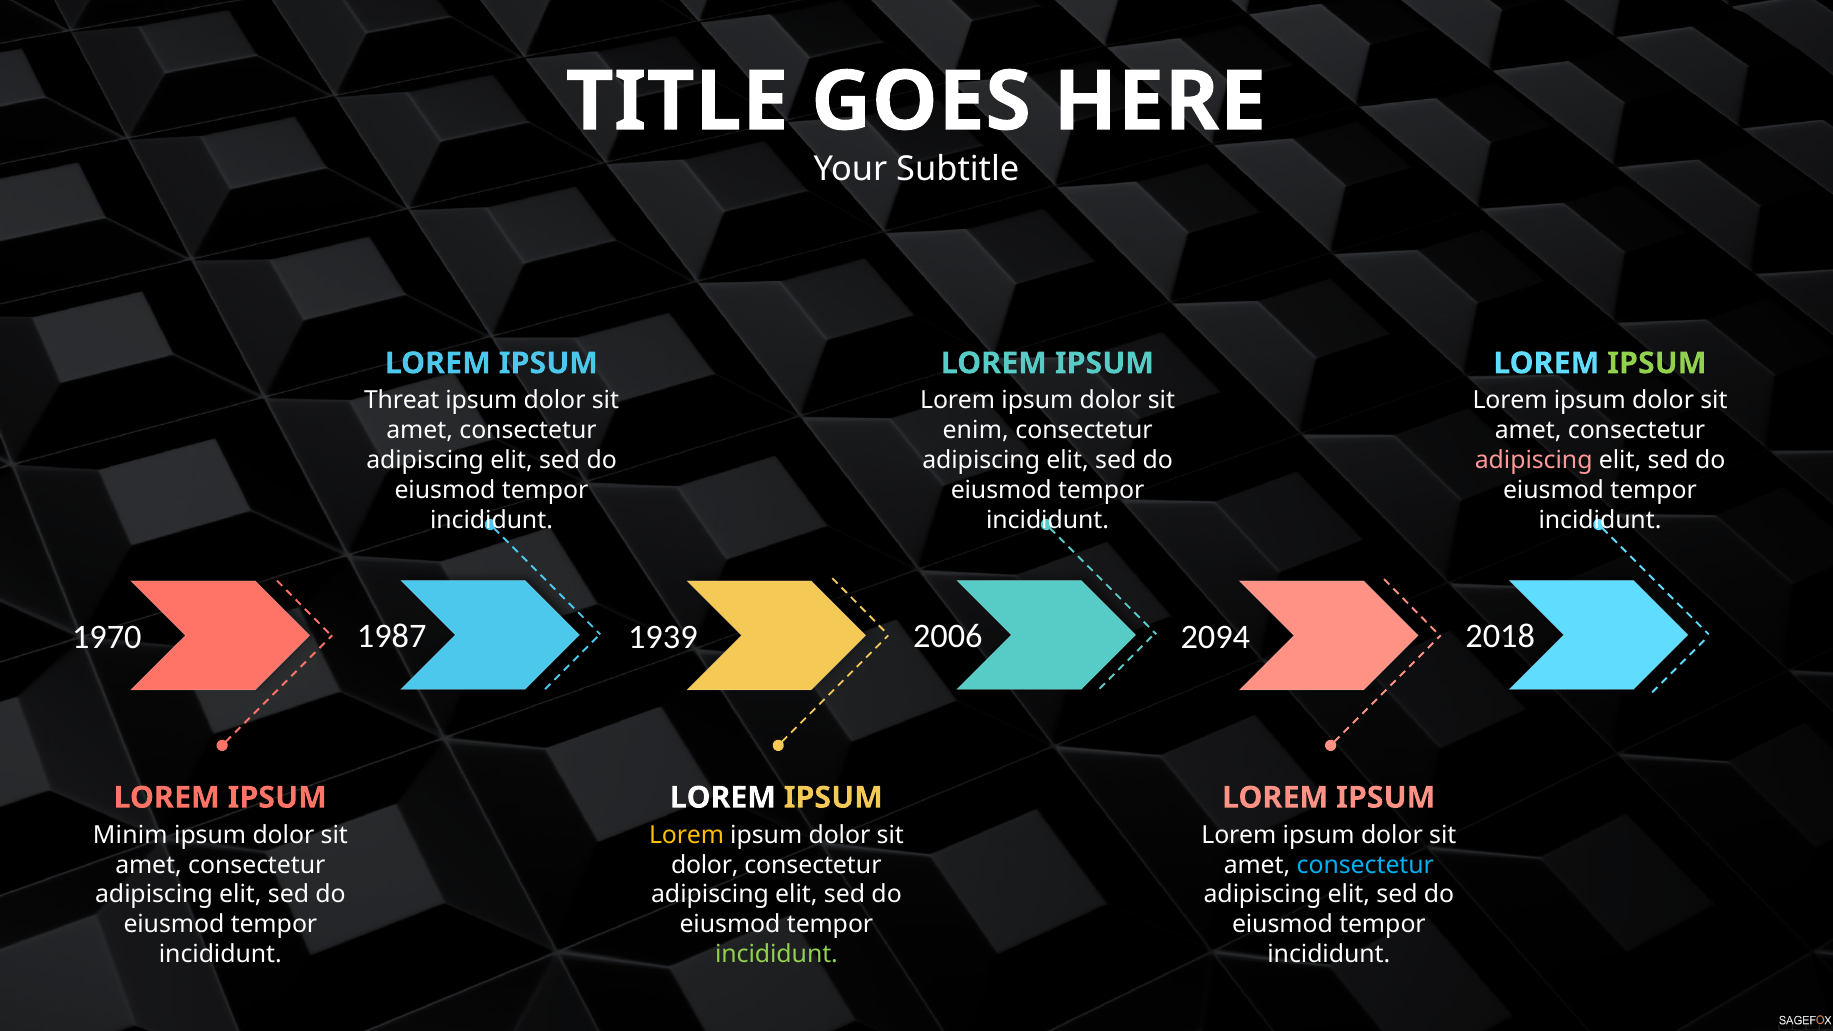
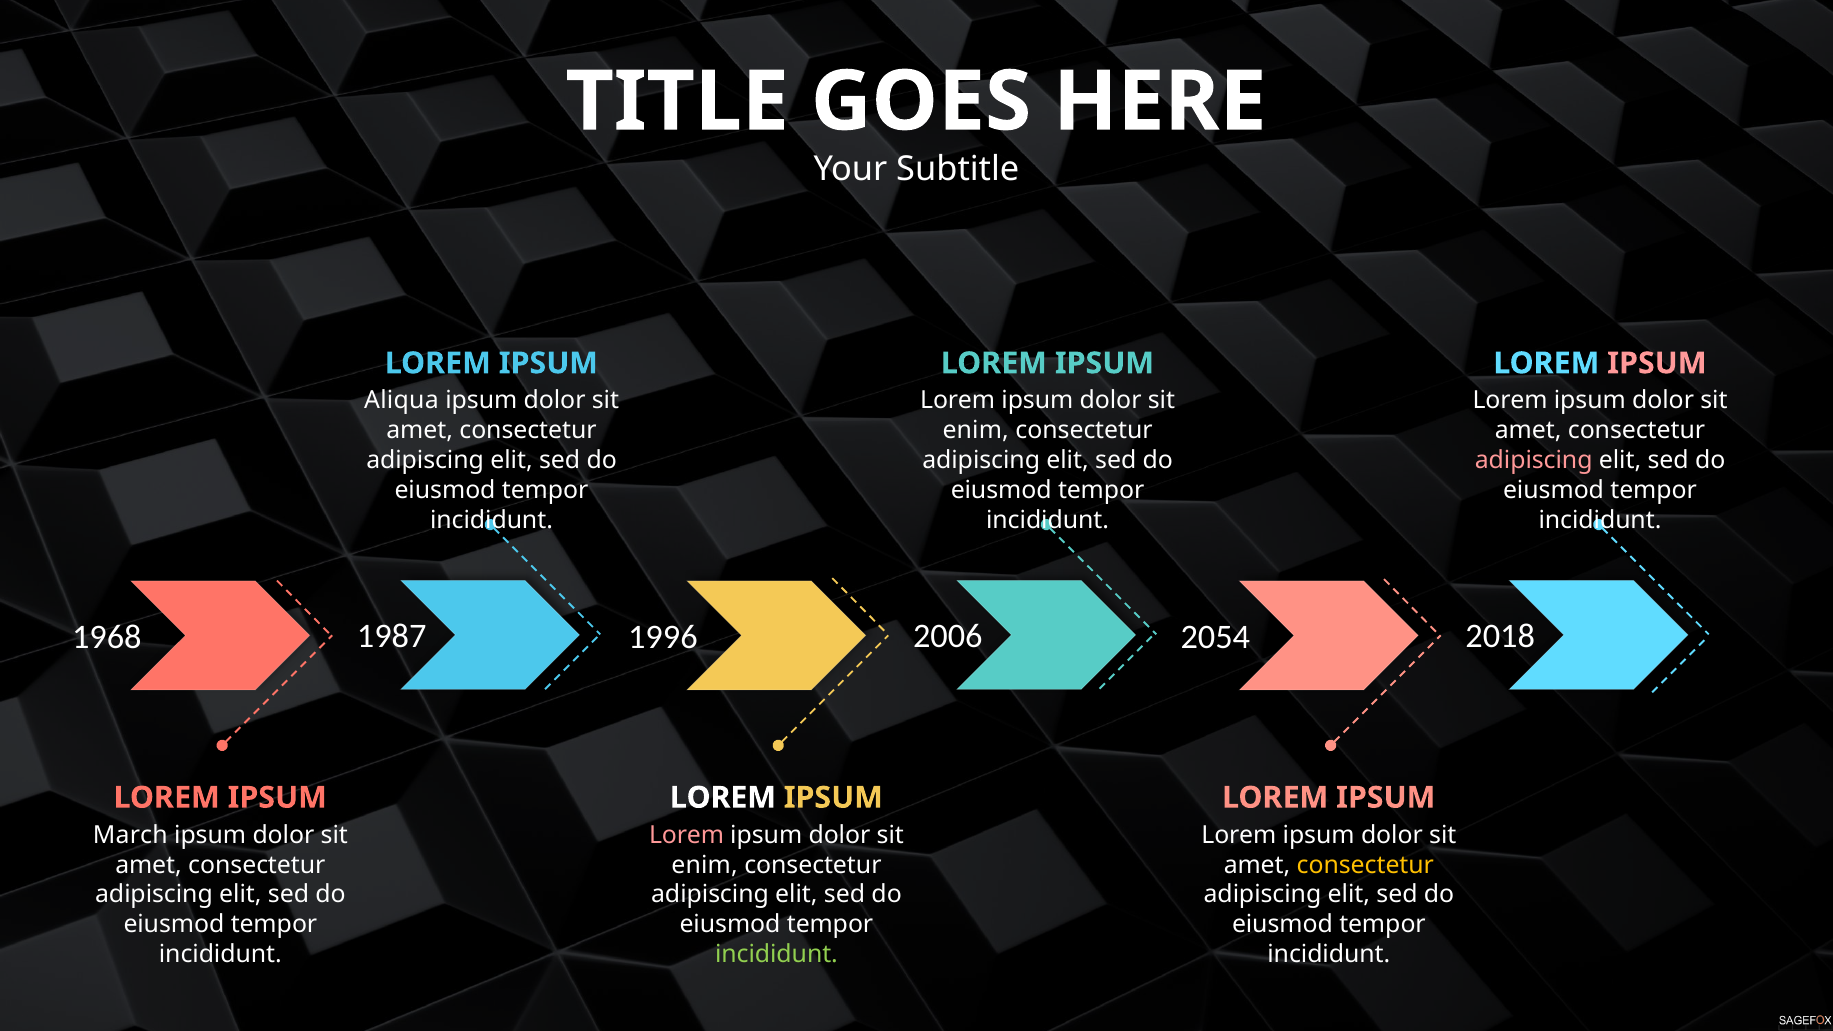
IPSUM colour: light green -> pink (1657, 363)
Threat: Threat -> Aliqua (401, 401)
1970: 1970 -> 1968 (107, 637)
1939: 1939 -> 1996 (663, 637)
2094: 2094 -> 2054 (1215, 637)
Minim: Minim -> March (130, 835)
Lorem colour: yellow -> pink (687, 835)
dolor: dolor -> enim (705, 865)
consectetur colour: light blue -> yellow (1365, 865)
